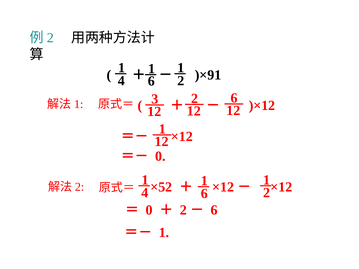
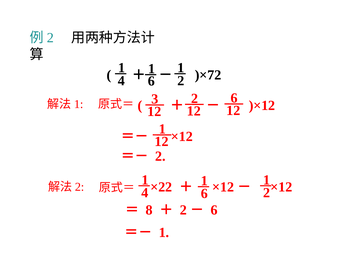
)×91: )×91 -> )×72 (208, 75)
0: 0 -> 2 (160, 156)
×52: ×52 -> ×22 (161, 187)
0: 0 -> 8 (149, 210)
